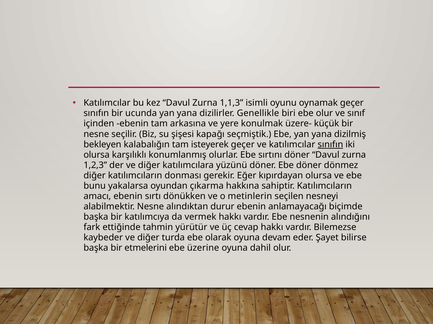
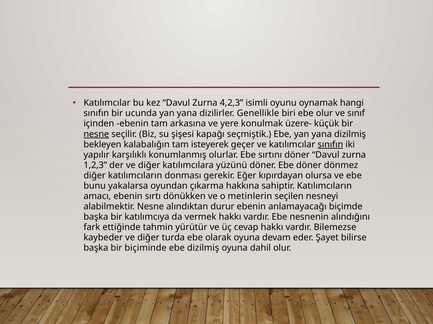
1,1,3: 1,1,3 -> 4,2,3 (232, 103)
oynamak geçer: geçer -> hangi (352, 103)
nesne underline: none -> present (96, 134)
olursa: olursa -> yapılır (97, 155)
etmelerini: etmelerini -> biçiminde (146, 249)
ebe üzerine: üzerine -> dizilmiş (203, 249)
